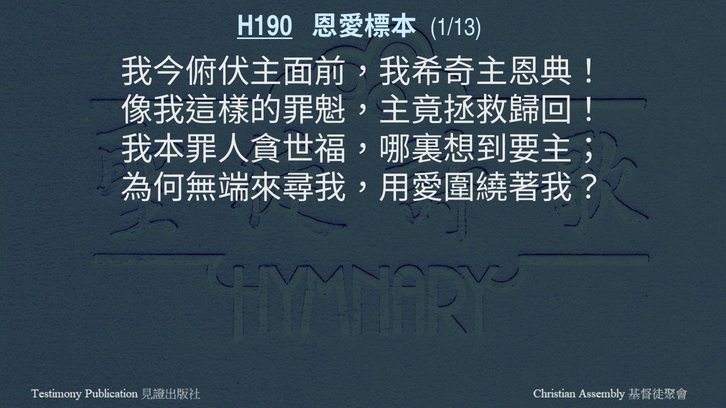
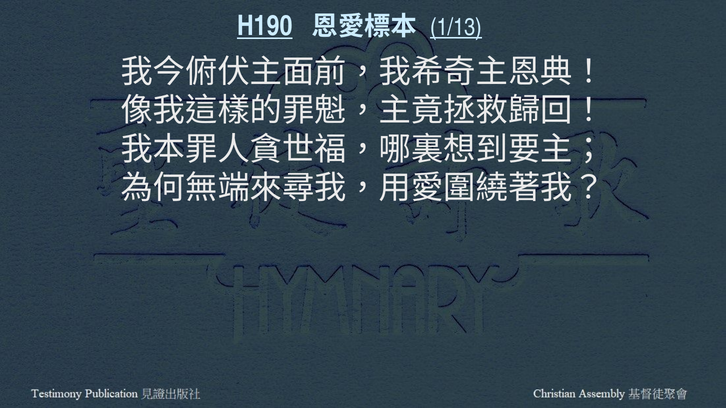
1/13 underline: none -> present (456, 27)
